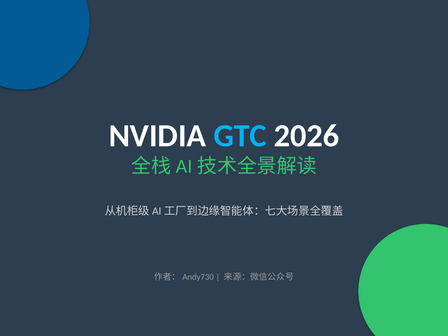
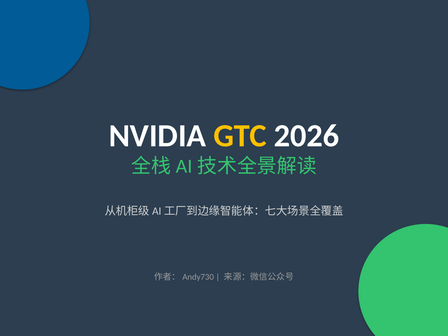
GTC colour: light blue -> yellow (240, 136)
